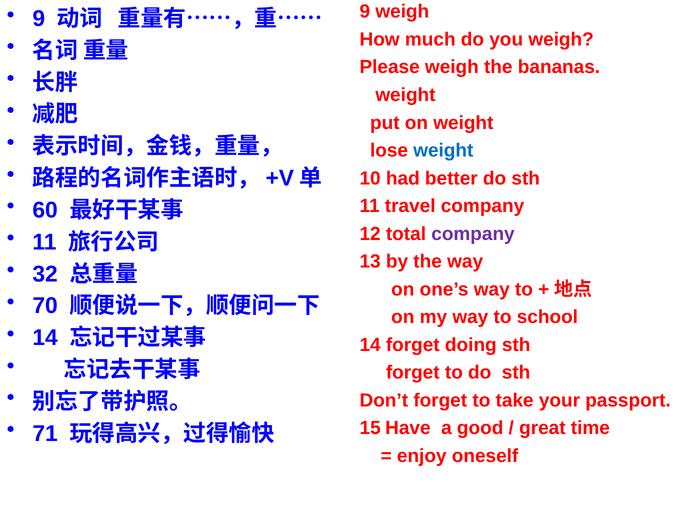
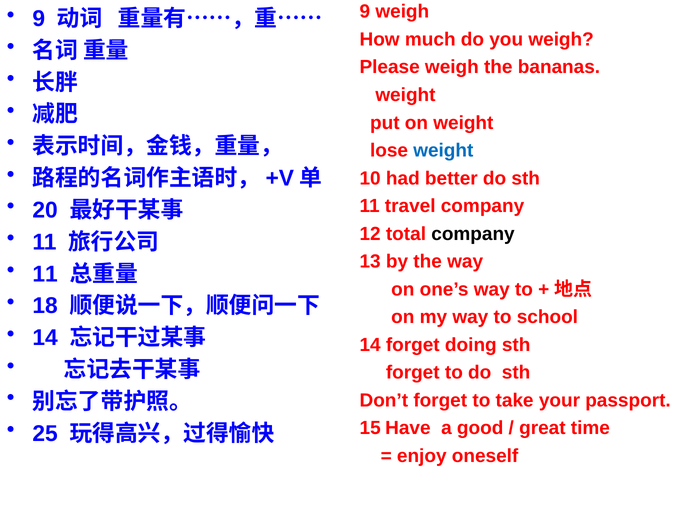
60: 60 -> 20 (45, 210)
company colour: purple -> black (473, 233)
32: 32 -> 11 (45, 274)
70: 70 -> 18 (45, 305)
71: 71 -> 25 (45, 433)
